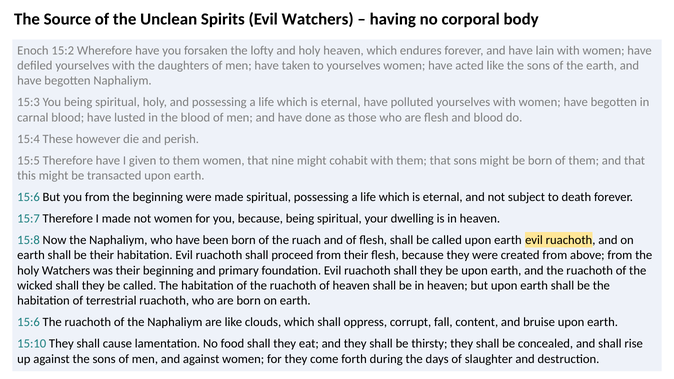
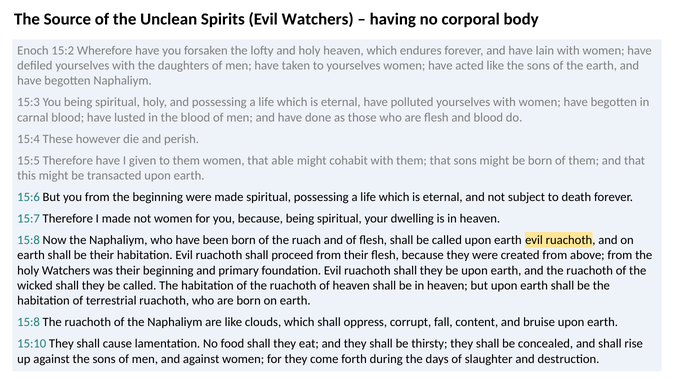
nine: nine -> able (283, 160)
15:6: 15:6 -> 15:8 (29, 322)
